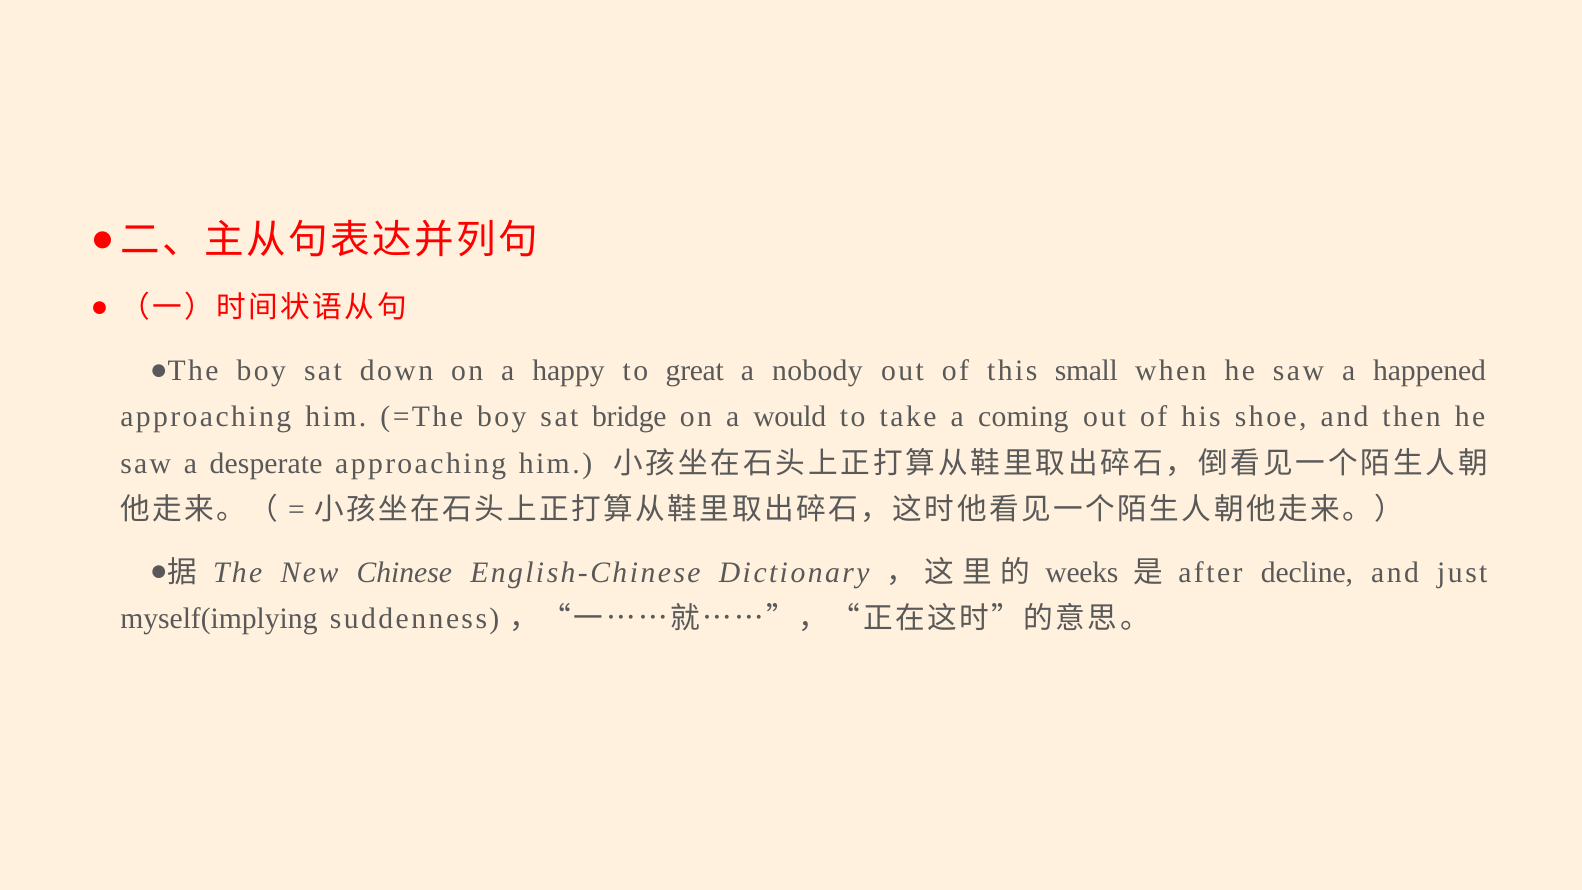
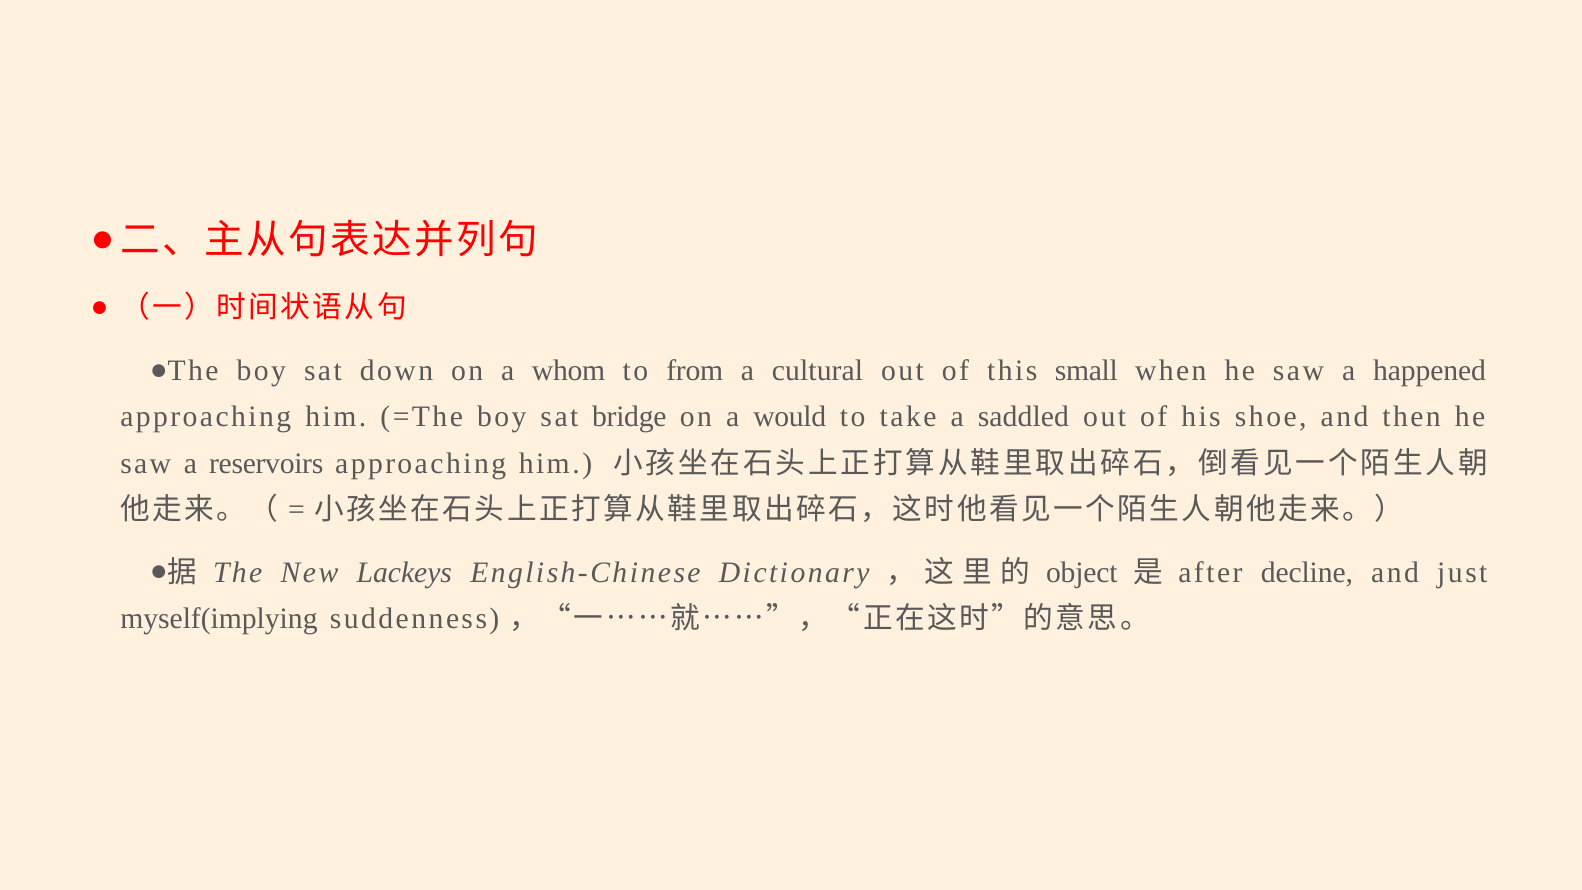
happy: happy -> whom (569, 371)
great: great -> from (695, 371)
nobody: nobody -> cultural (818, 371)
coming: coming -> saddled (1023, 417)
desperate: desperate -> reservoirs (266, 463)
Chinese: Chinese -> Lackeys (404, 572)
weeks: weeks -> object (1082, 572)
